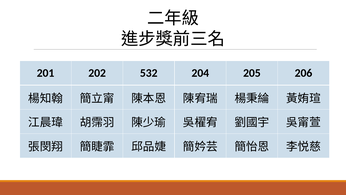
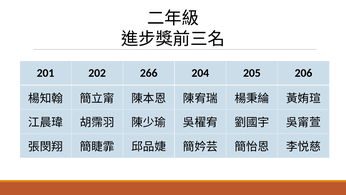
532: 532 -> 266 (149, 73)
